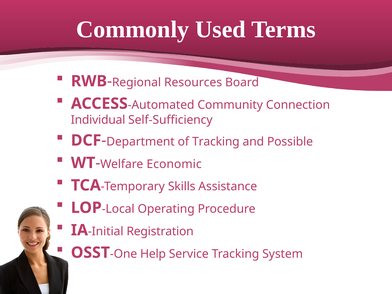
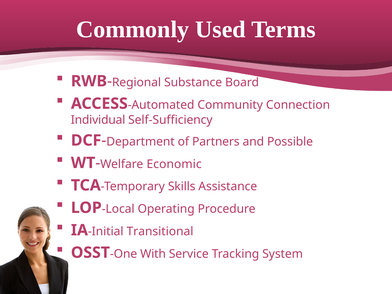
Resources: Resources -> Substance (193, 82)
of Tracking: Tracking -> Partners (216, 142)
Registration: Registration -> Transitional (160, 231)
Help: Help -> With (153, 254)
